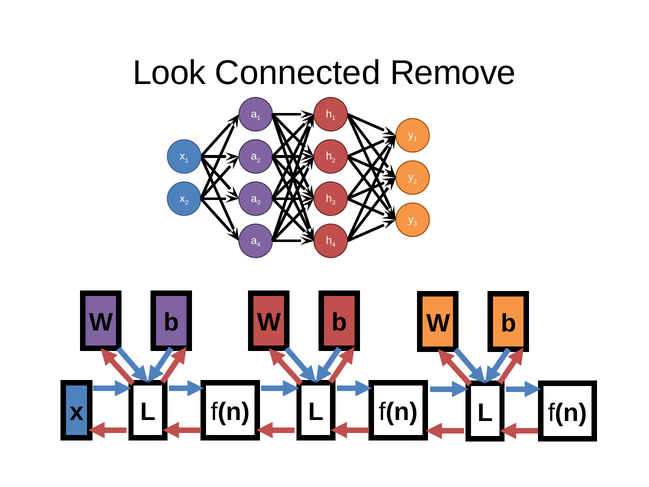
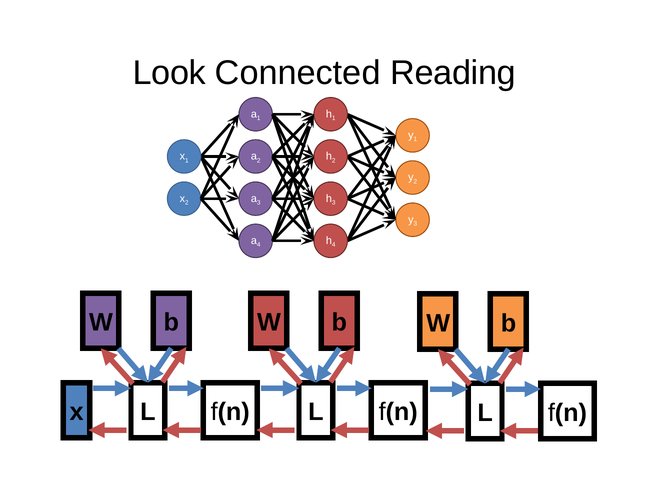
Remove: Remove -> Reading (453, 73)
